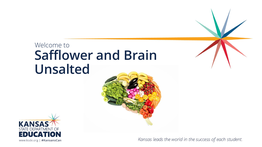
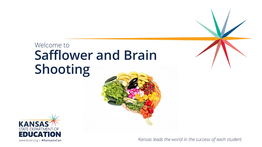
Unsalted: Unsalted -> Shooting (62, 70)
